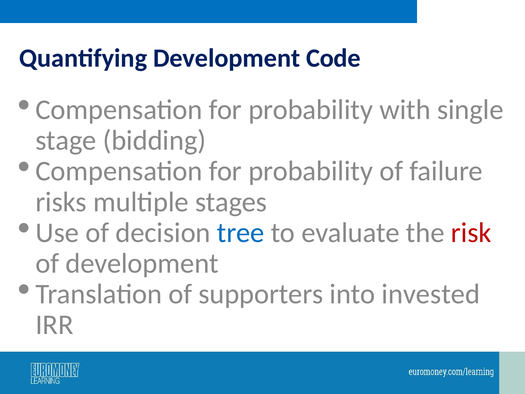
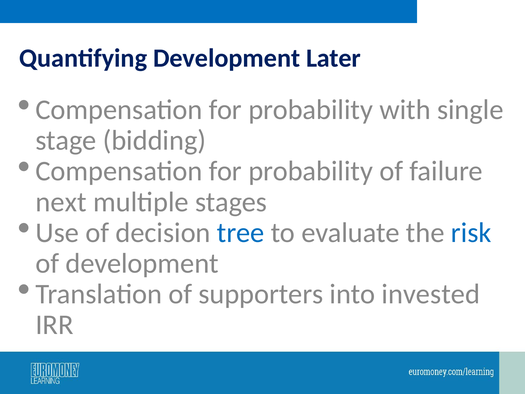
Code: Code -> Later (333, 58)
risks: risks -> next (61, 202)
risk colour: red -> blue (471, 233)
